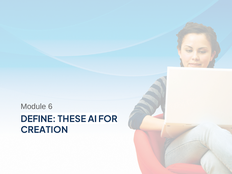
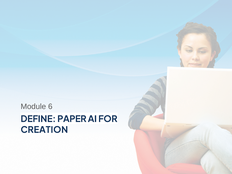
THESE: THESE -> PAPER (72, 119)
